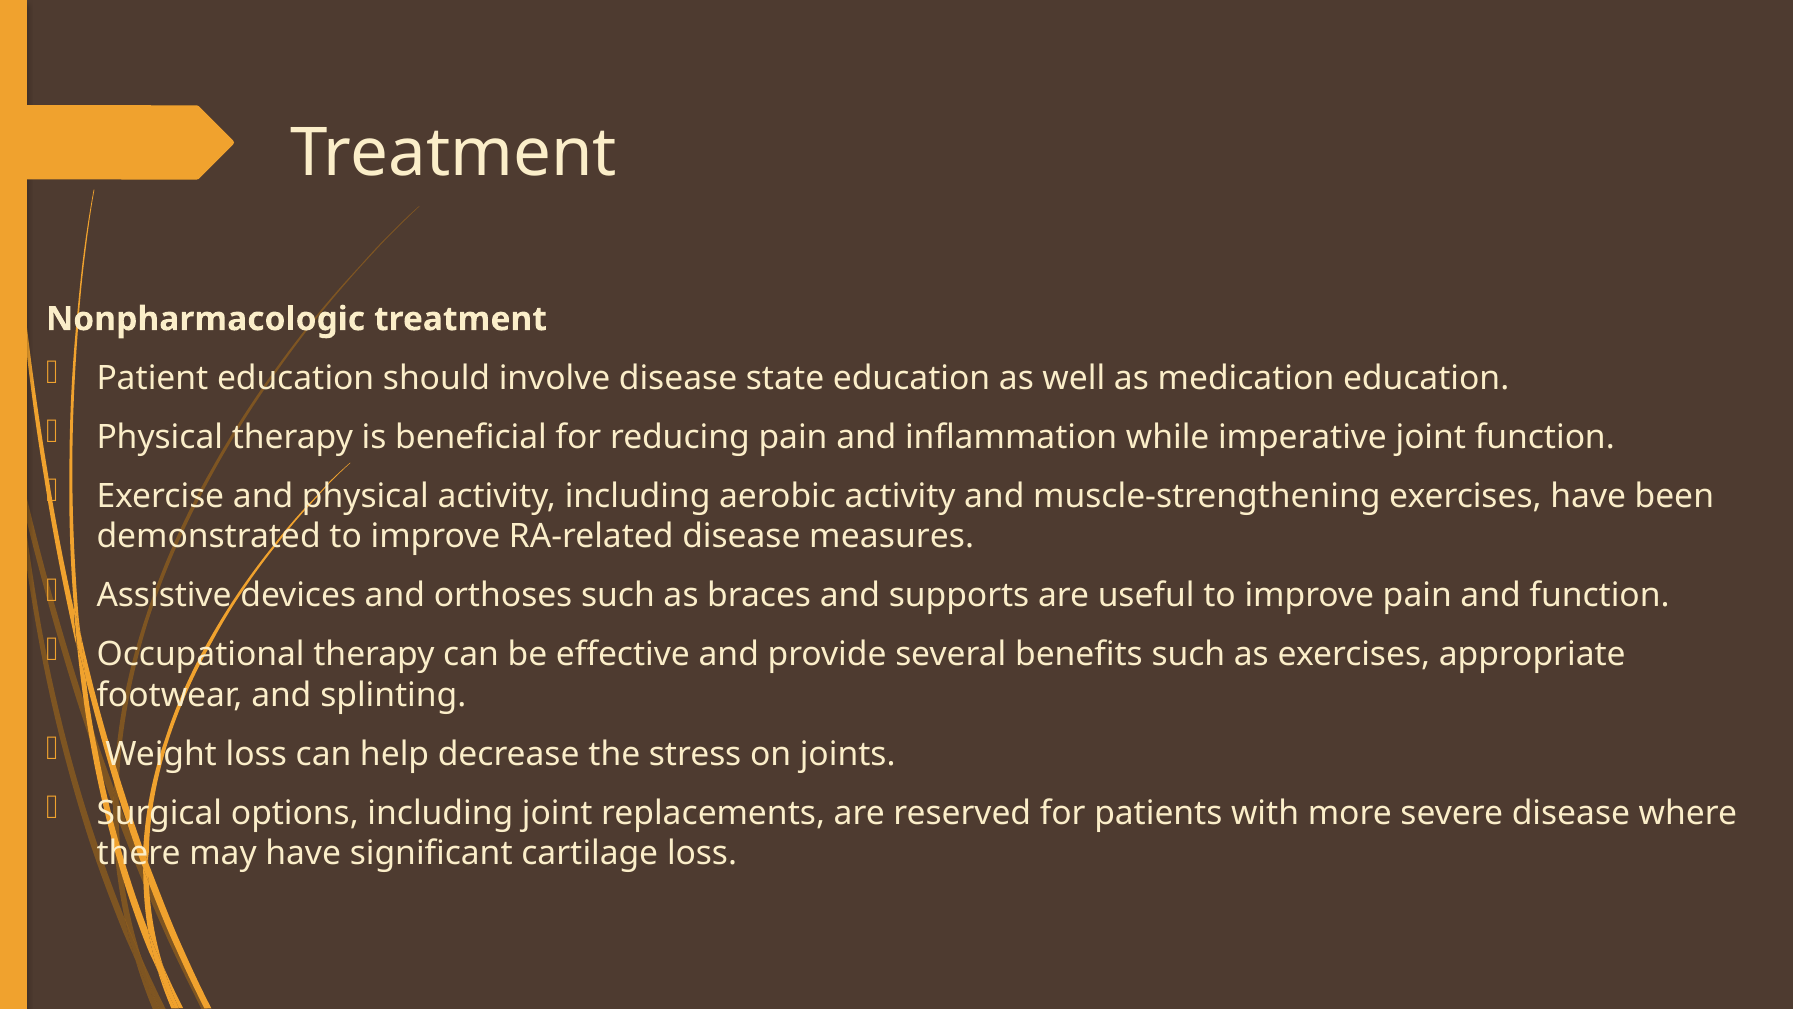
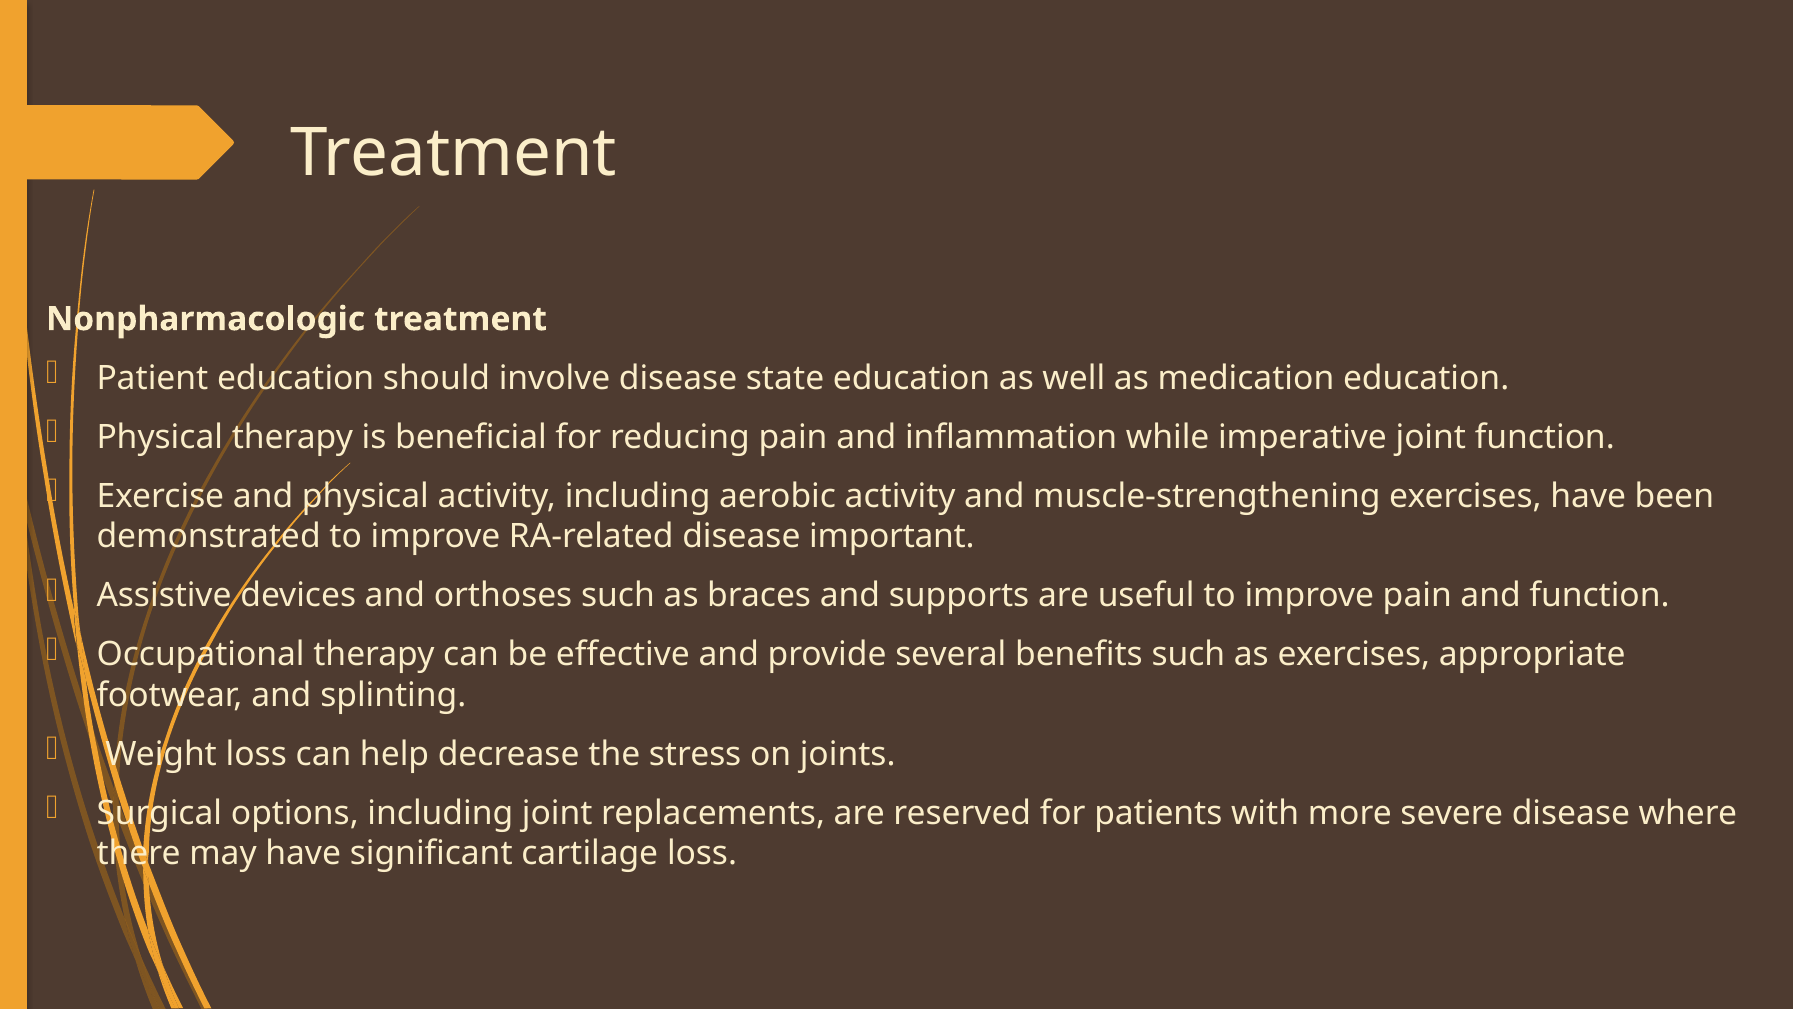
measures: measures -> important (892, 536)
